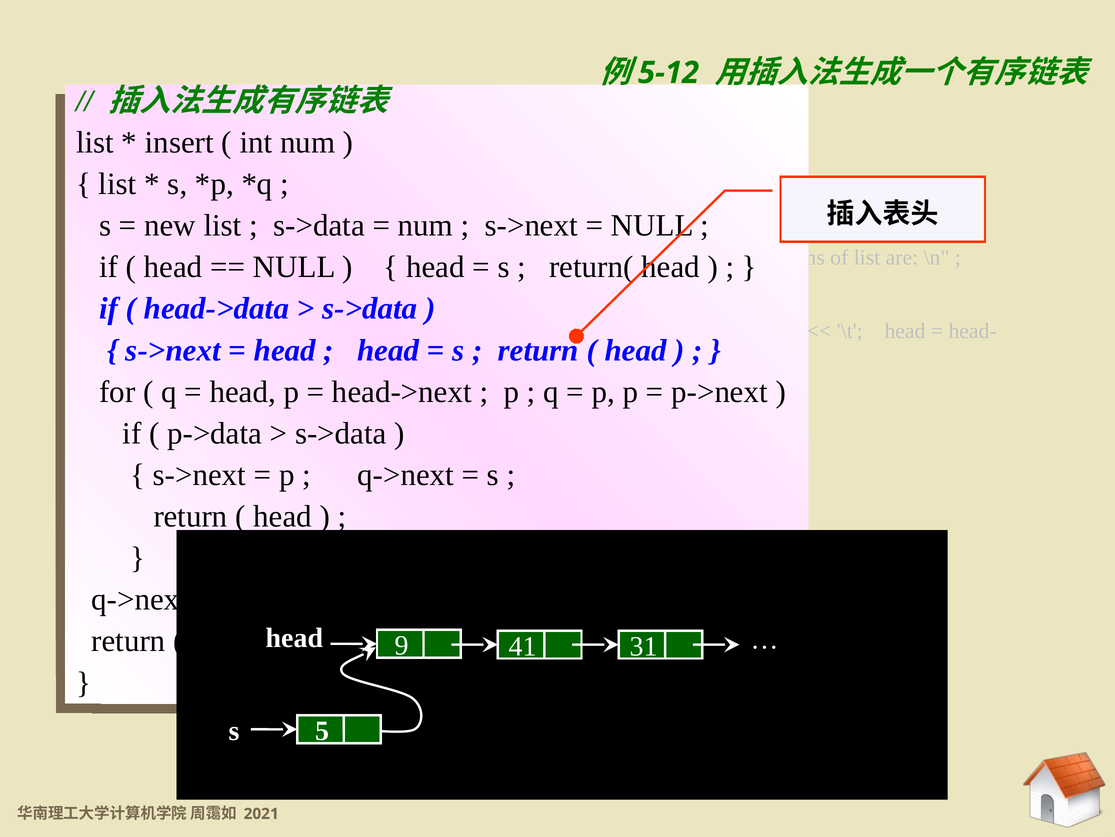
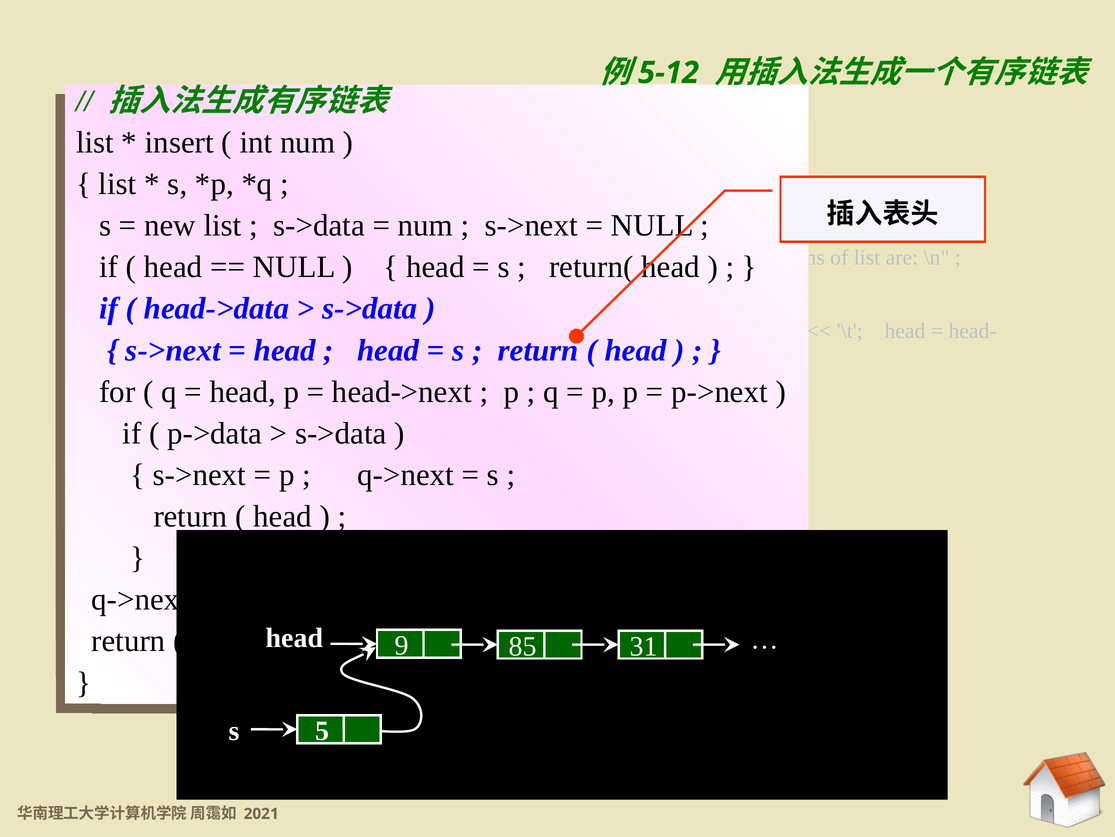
41: 41 -> 85 (523, 646)
